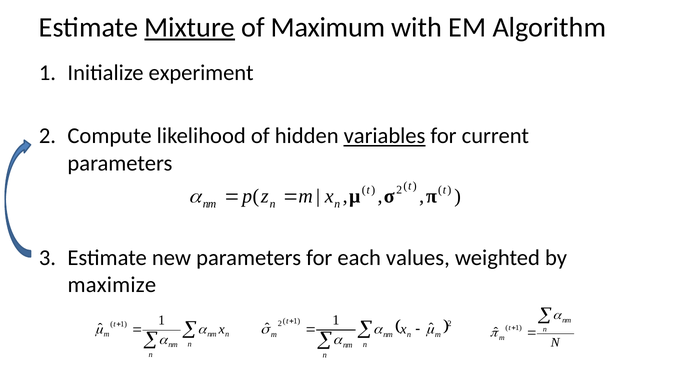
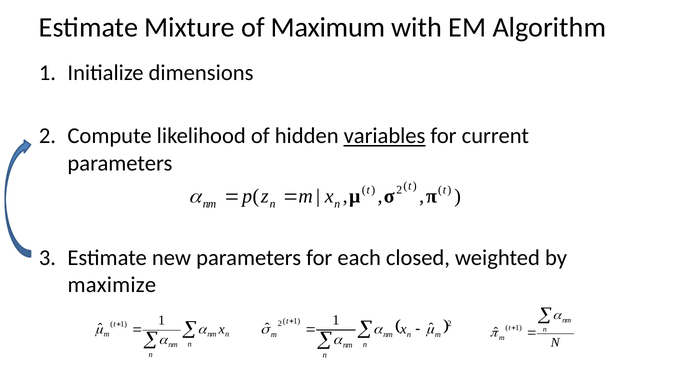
Mixture underline: present -> none (190, 27)
experiment: experiment -> dimensions (201, 73)
values: values -> closed (418, 258)
